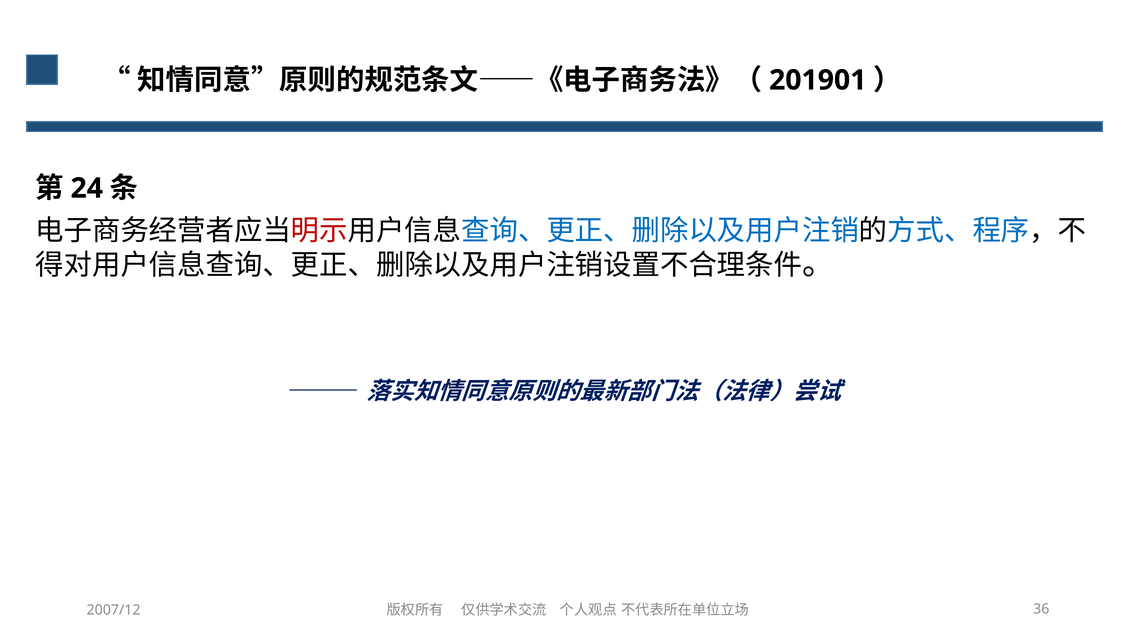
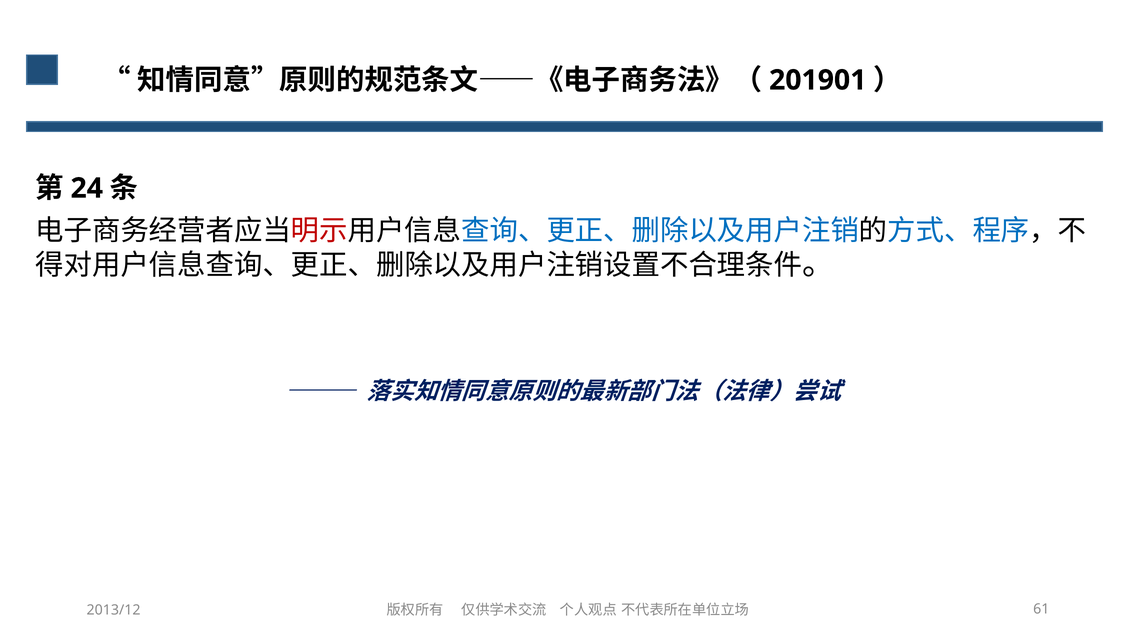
2007/12: 2007/12 -> 2013/12 (114, 610)
36: 36 -> 61 (1041, 609)
